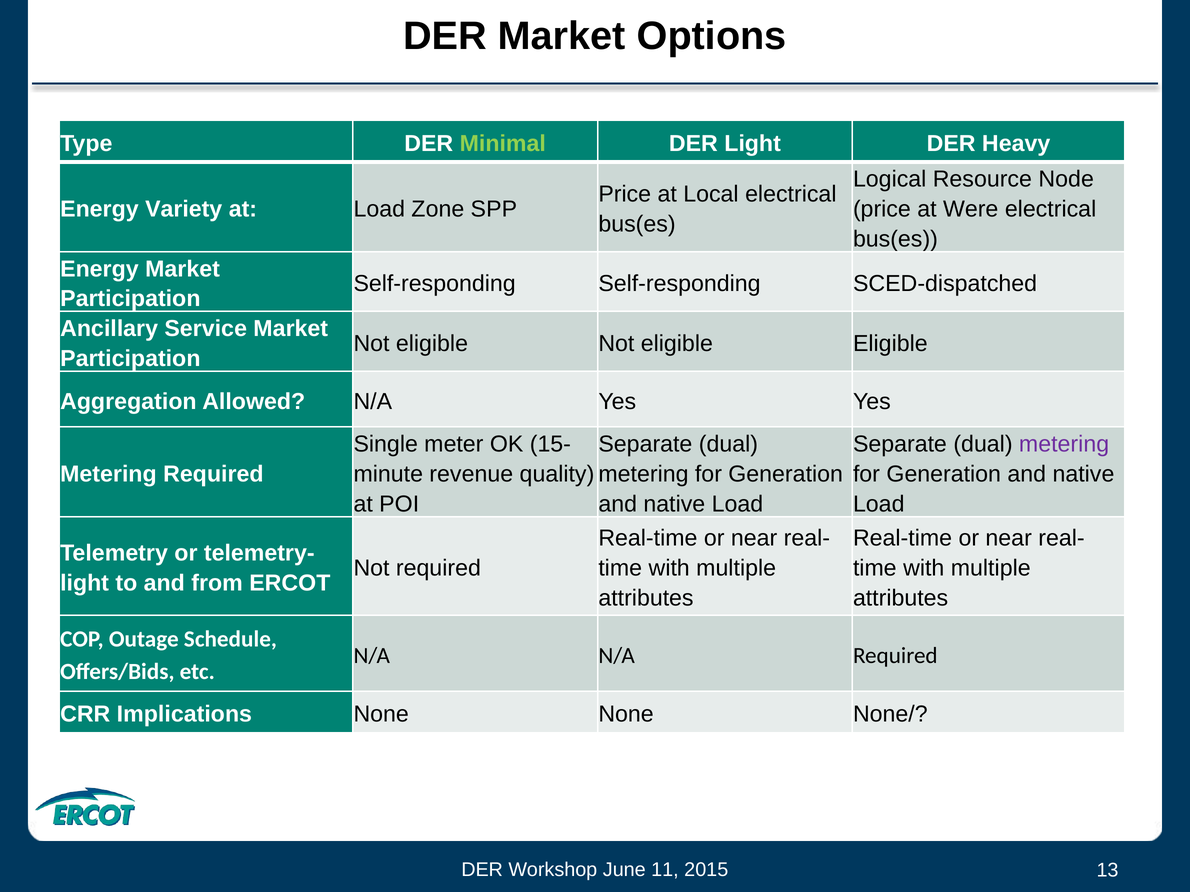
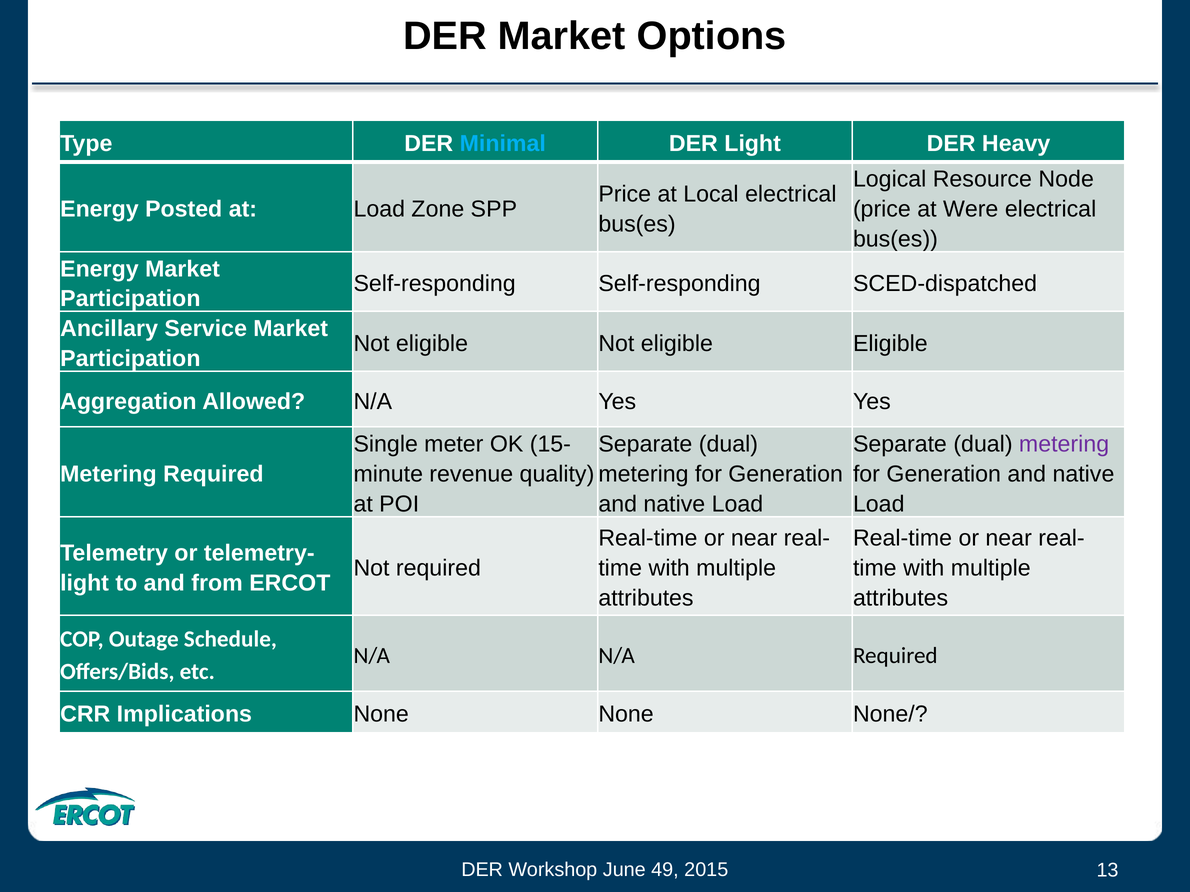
Minimal colour: light green -> light blue (503, 144)
Variety: Variety -> Posted (184, 209)
11: 11 -> 49 (665, 870)
